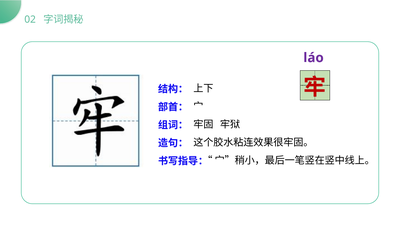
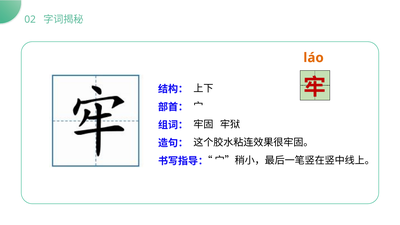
láo colour: purple -> orange (314, 58)
